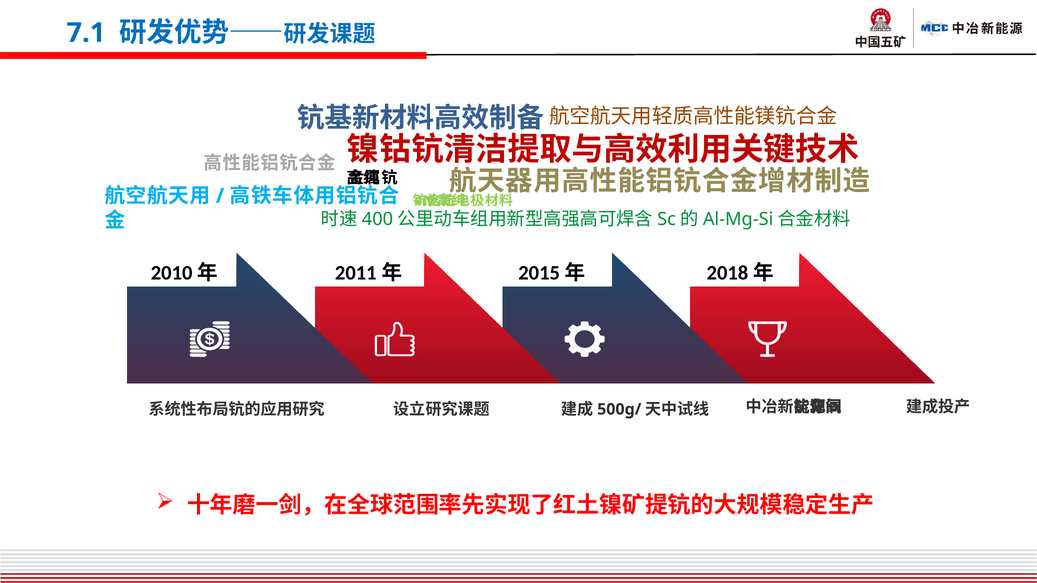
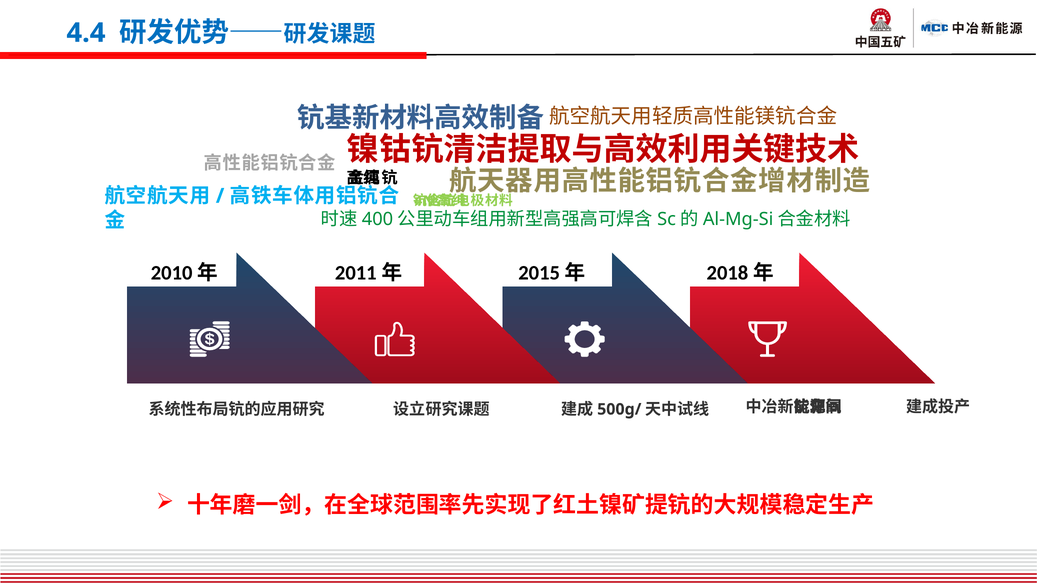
7.1: 7.1 -> 4.4 (86, 33)
